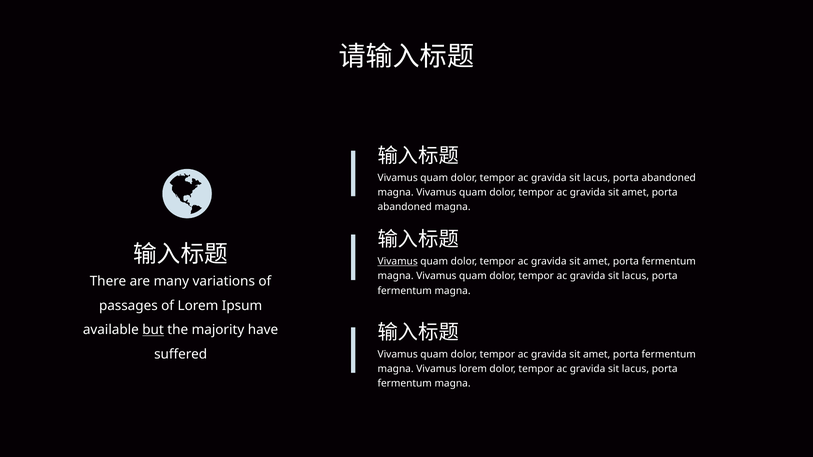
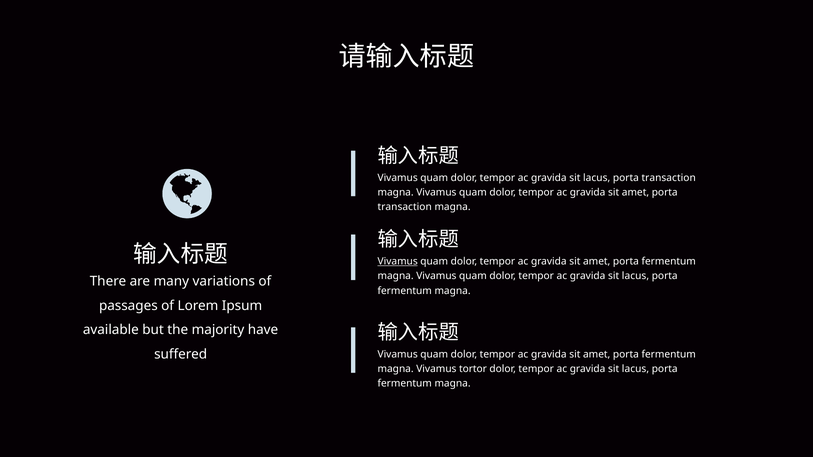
abandoned: abandoned -> transaction (669, 178)
abandoned: abandoned -> transaction (405, 207)
but underline: present -> none (153, 330)
Vivamus lorem: lorem -> tortor (473, 369)
